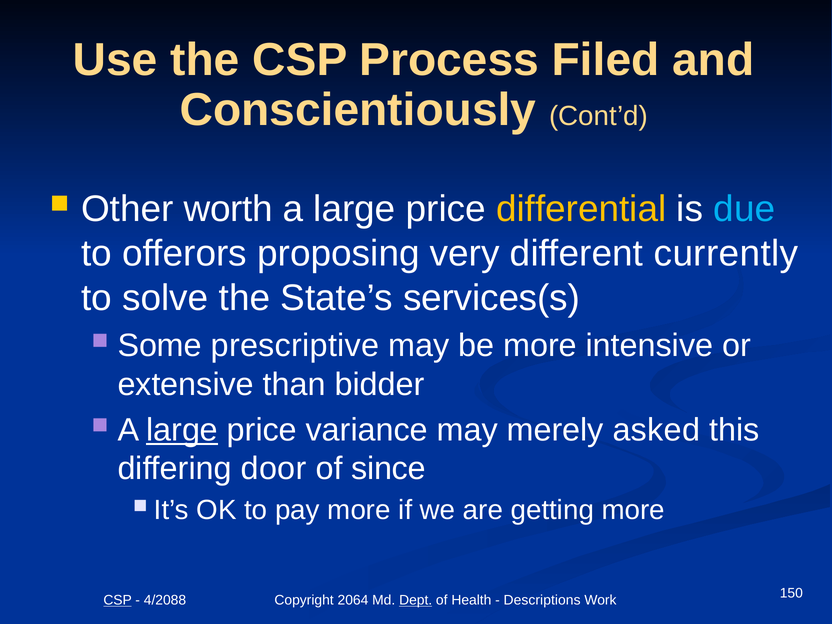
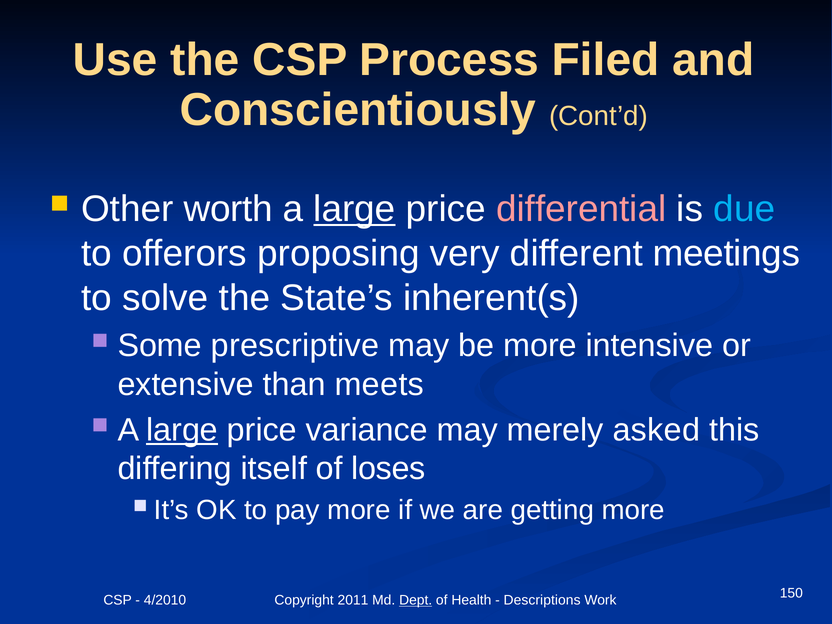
large underline: none -> present (354, 209)
differential colour: yellow -> pink (581, 209)
currently: currently -> meetings (726, 254)
services(s: services(s -> inherent(s (491, 298)
bidder: bidder -> meets (379, 385)
door: door -> itself (274, 469)
since: since -> loses (388, 469)
CSP underline: present -> none (118, 600)
4/2088: 4/2088 -> 4/2010 (165, 600)
2064: 2064 -> 2011 (353, 600)
